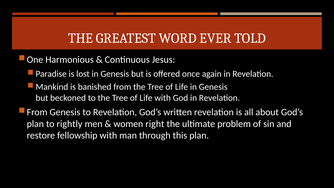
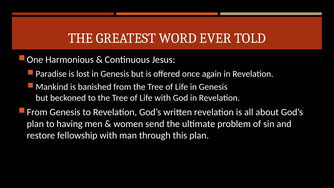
rightly: rightly -> having (70, 124)
right: right -> send (155, 124)
